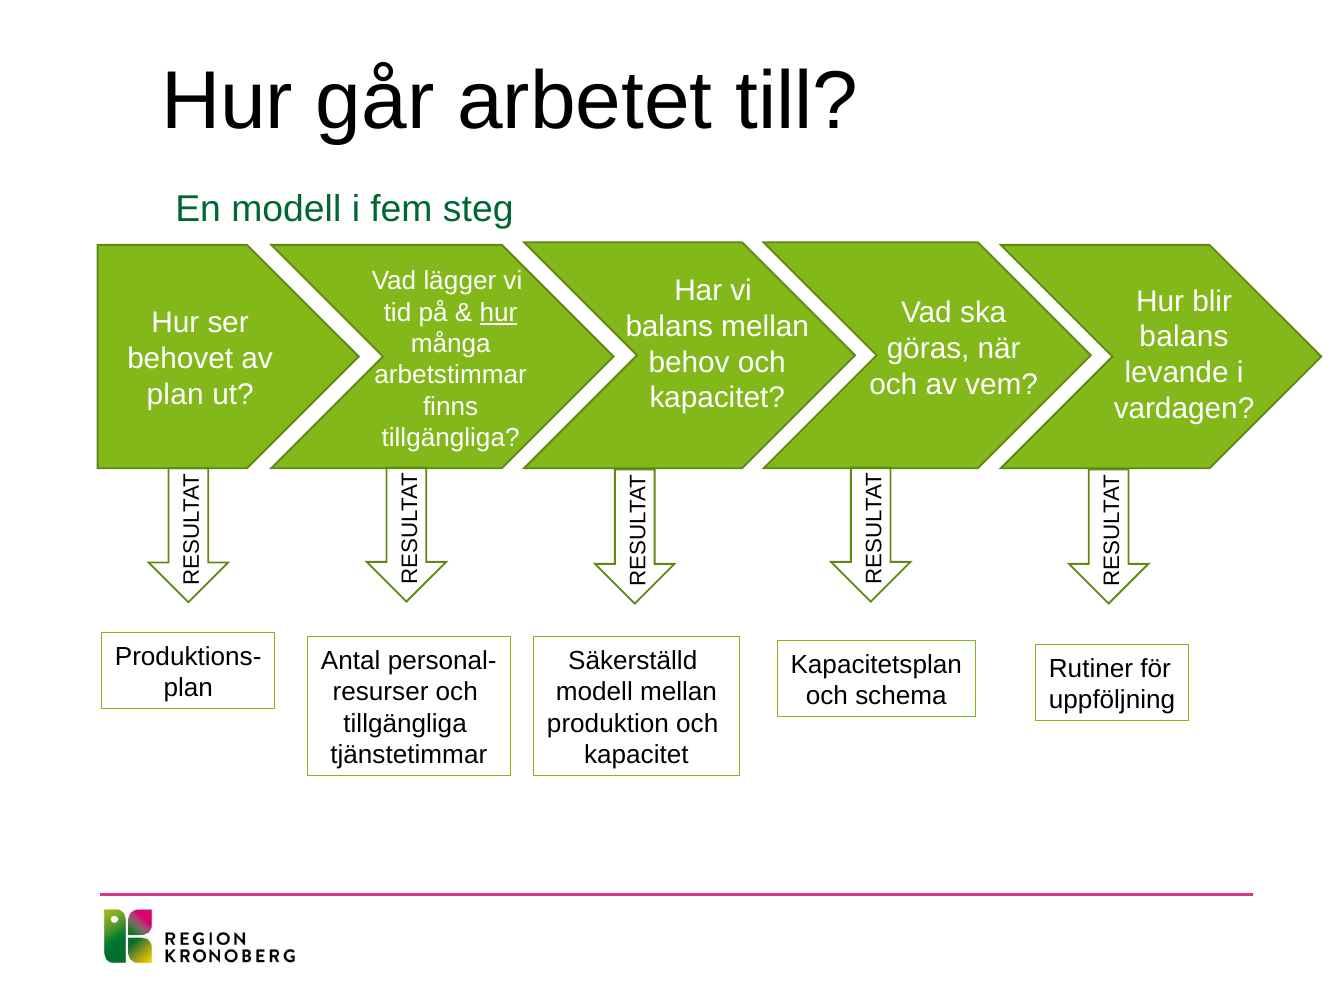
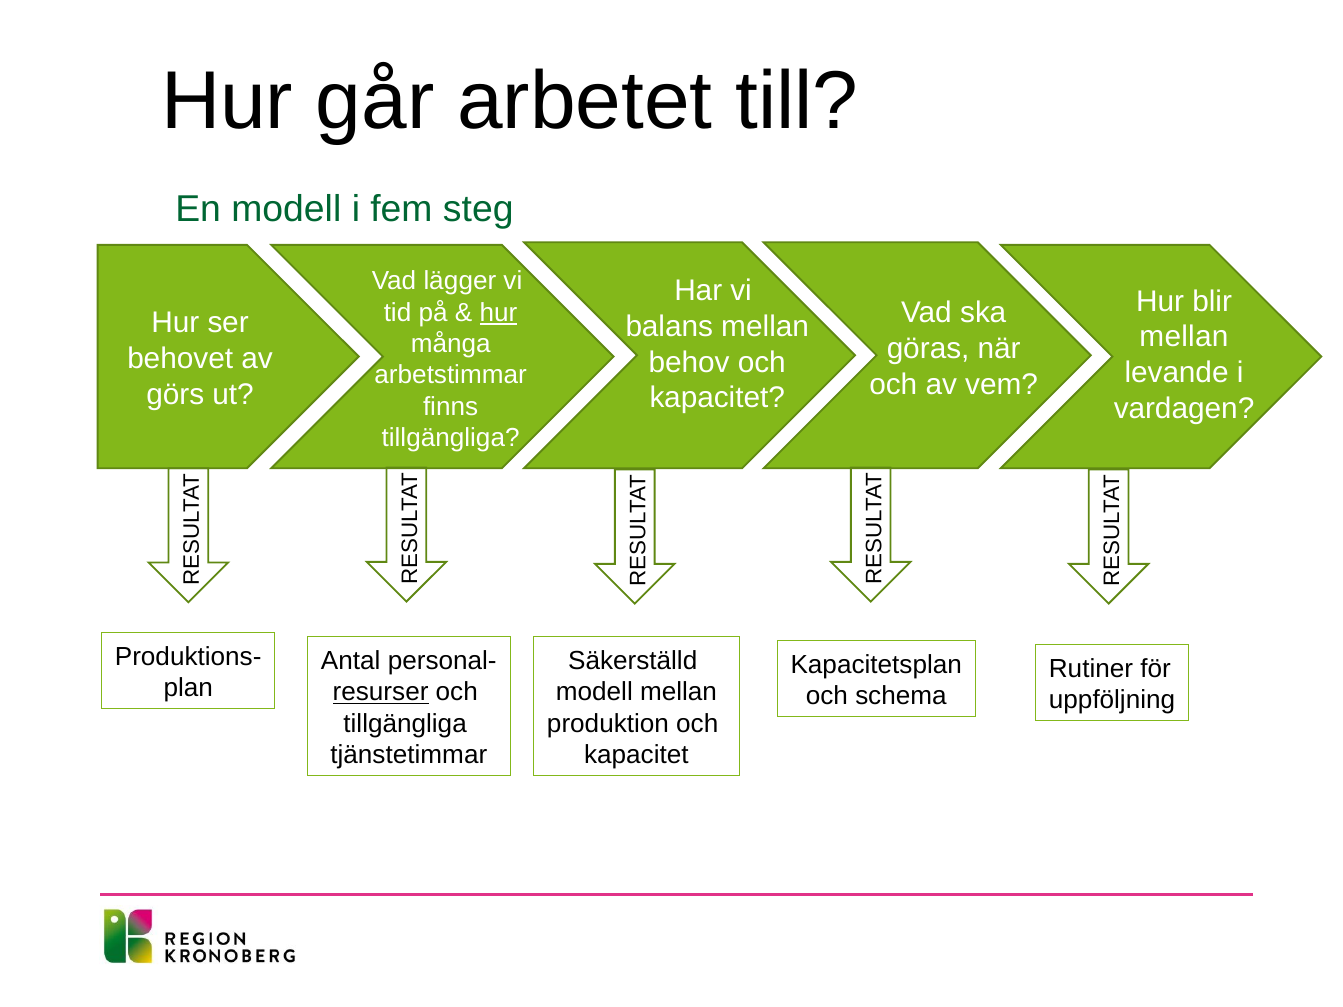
balans: balans -> mellan (1184, 337)
plan: plan -> görs (175, 395)
resurser underline: none -> present (381, 692)
